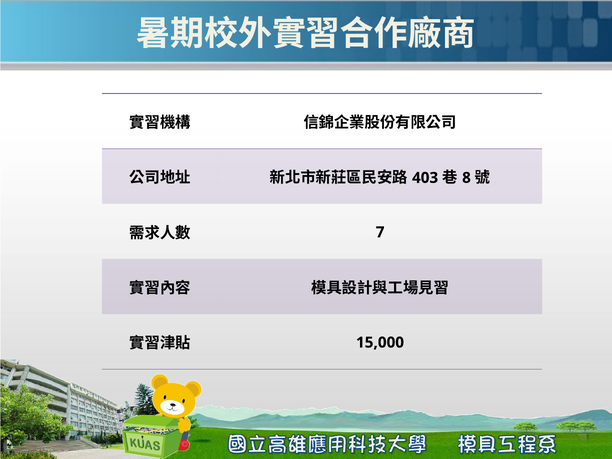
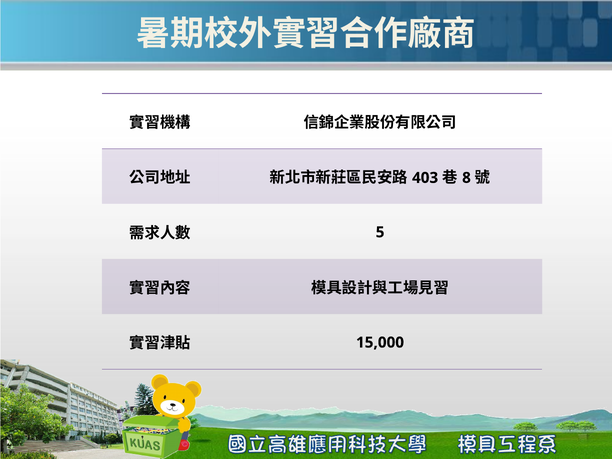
7: 7 -> 5 (380, 232)
